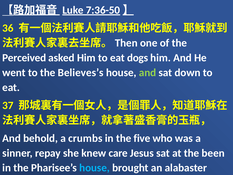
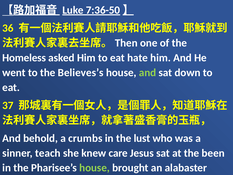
Perceived: Perceived -> Homeless (24, 58)
dogs: dogs -> hate (138, 58)
five: five -> lust (142, 138)
repay: repay -> teach (48, 153)
house colour: light blue -> light green (95, 168)
